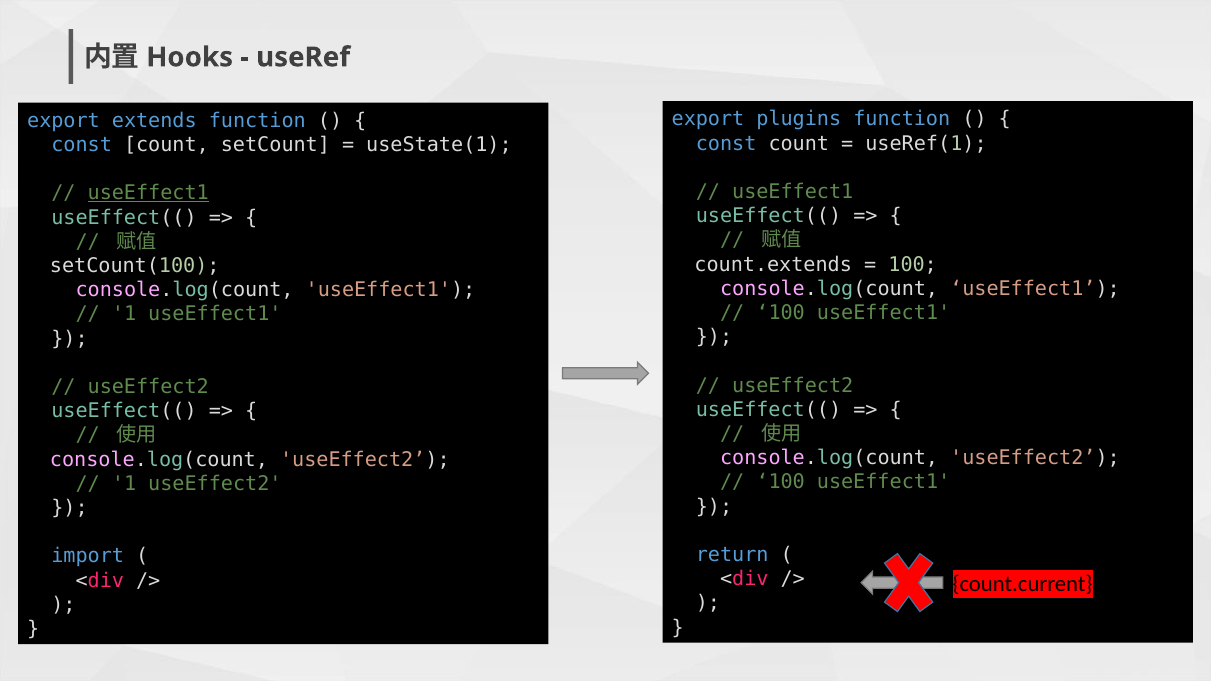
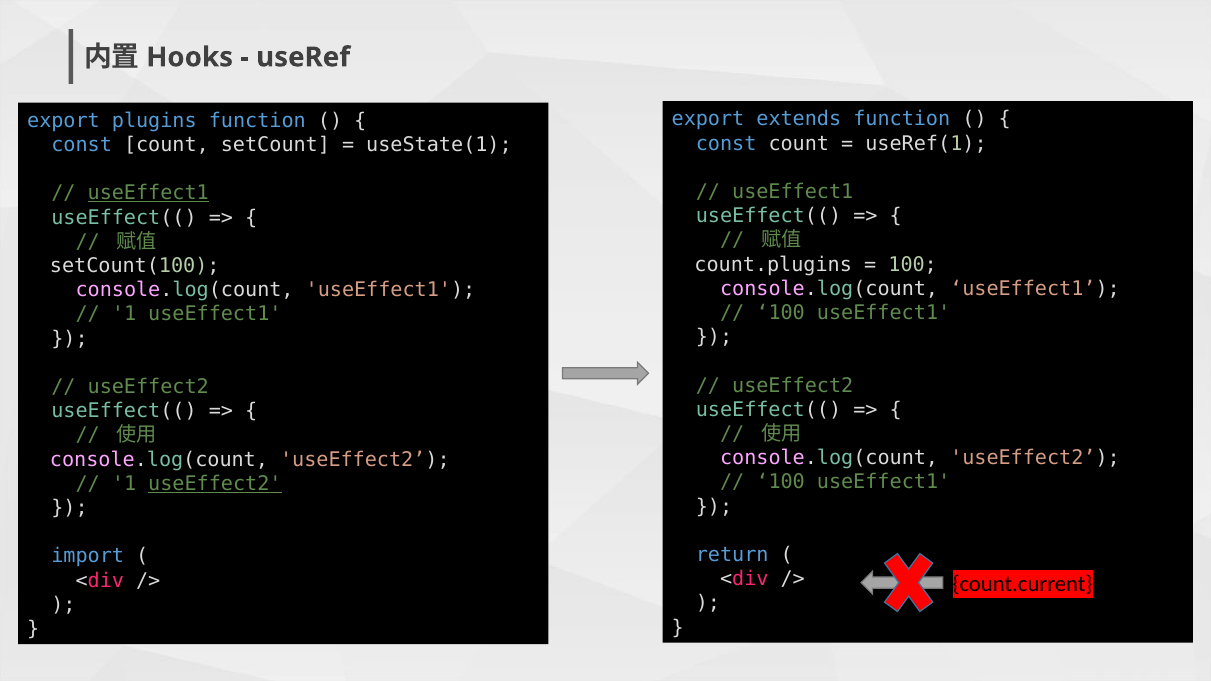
plugins: plugins -> extends (799, 119)
extends: extends -> plugins (154, 121)
count.extends: count.extends -> count.plugins (773, 264)
useEffect2 underline: none -> present (215, 484)
